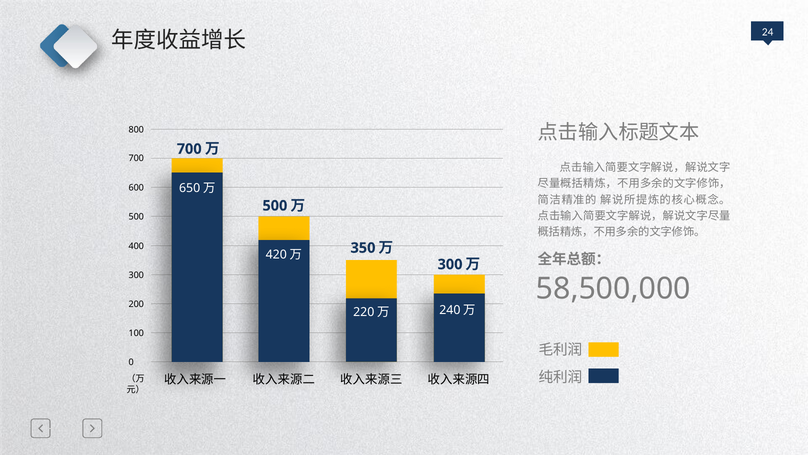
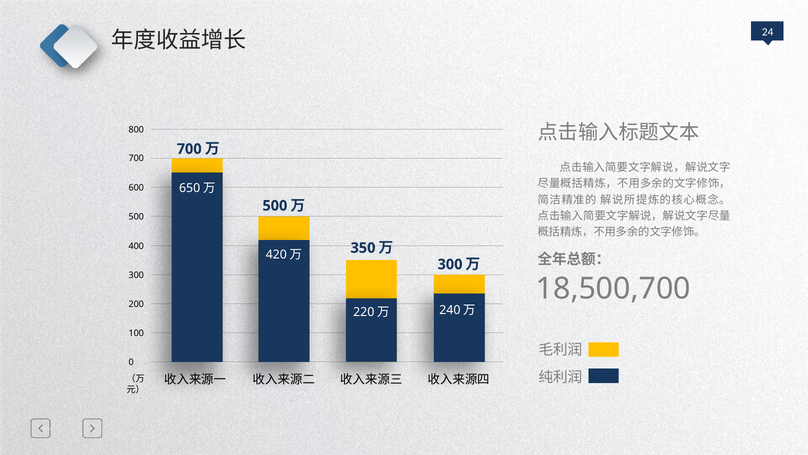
58,500,000: 58,500,000 -> 18,500,700 (613, 289)
